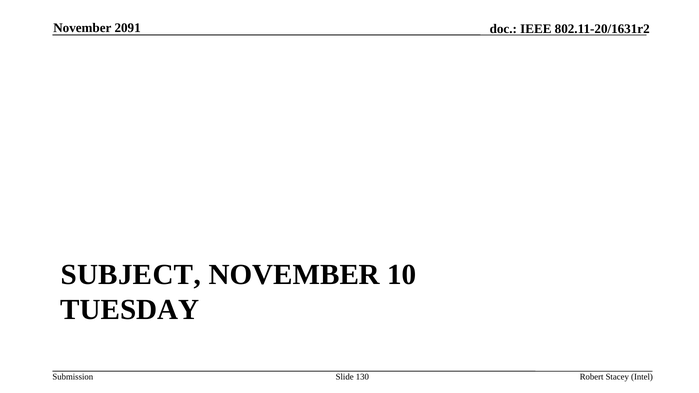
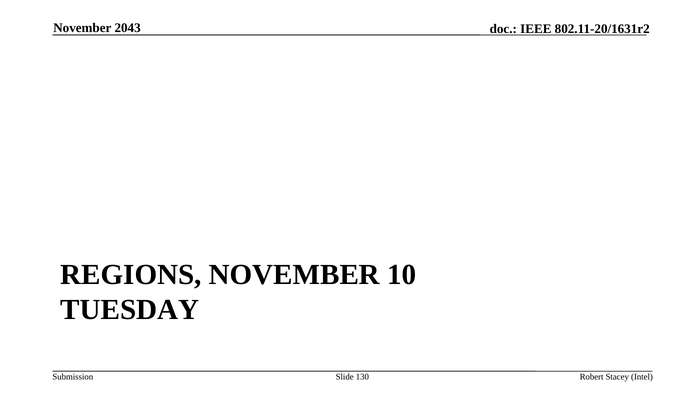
2091: 2091 -> 2043 (128, 28)
SUBJECT: SUBJECT -> REGIONS (131, 275)
